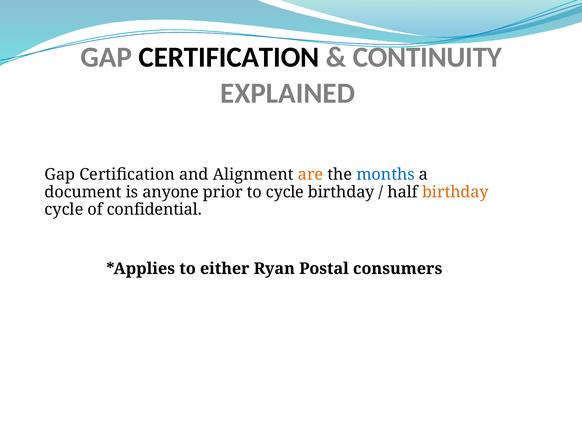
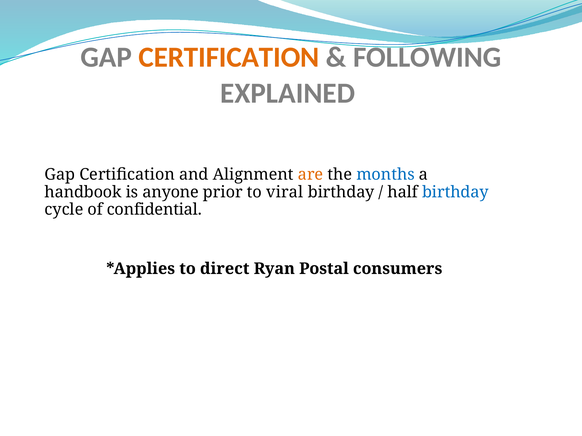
CERTIFICATION colour: black -> orange (229, 57)
CONTINUITY: CONTINUITY -> FOLLOWING (427, 57)
document: document -> handbook (83, 192)
to cycle: cycle -> viral (285, 192)
birthday colour: orange -> blue (455, 192)
either: either -> direct (225, 269)
